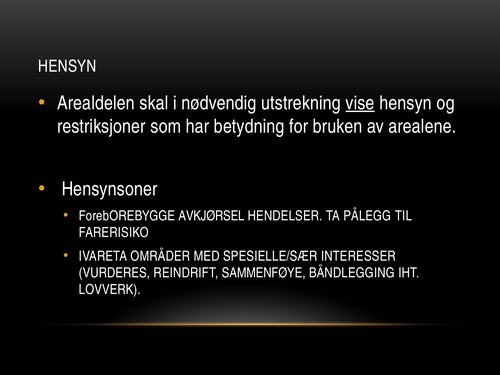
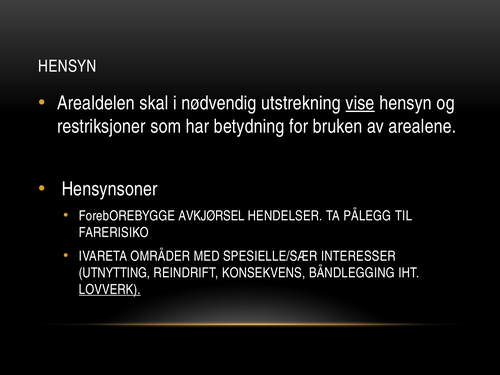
VURDERES: VURDERES -> UTNYTTING (115, 273)
SAMMENFØYE: SAMMENFØYE -> KONSEKVENS (264, 273)
LOVVERK underline: none -> present (110, 289)
